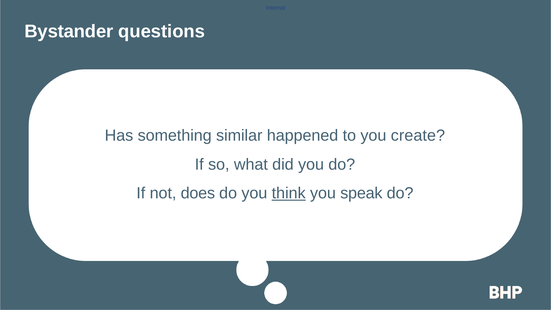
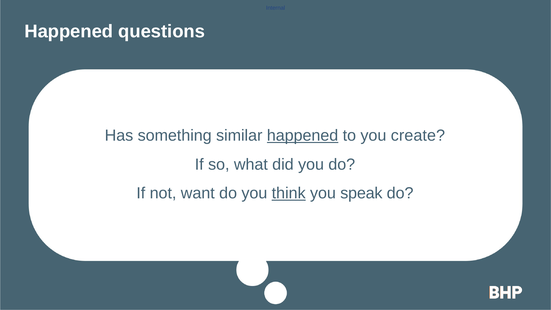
Bystander: Bystander -> Happened (69, 31)
happened underline: none -> present (303, 135)
does: does -> want (198, 193)
